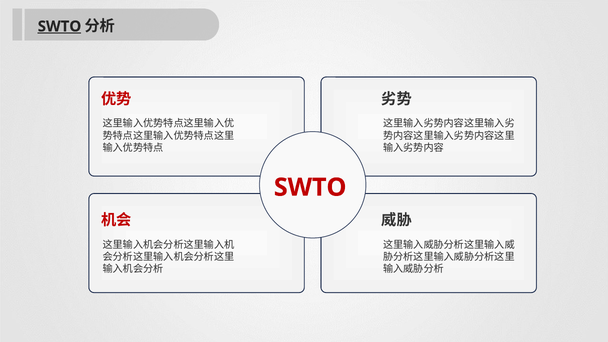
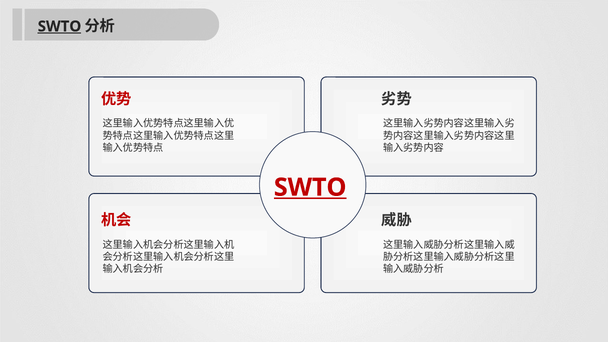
SWTO underline: none -> present (310, 187)
